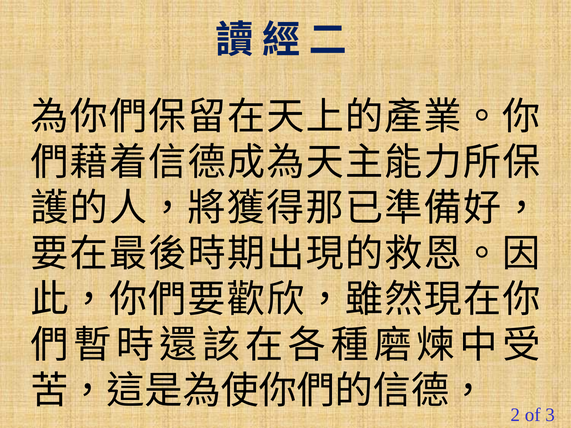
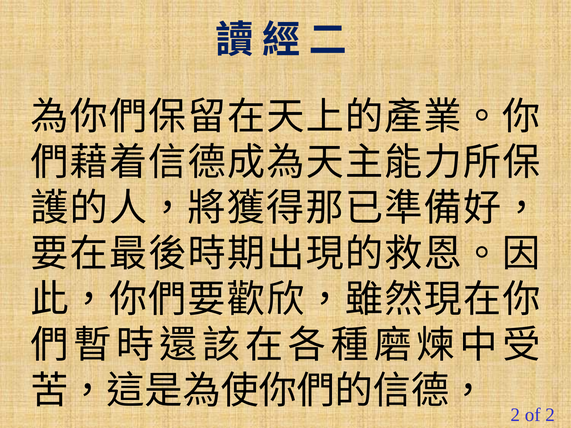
of 3: 3 -> 2 (550, 415)
